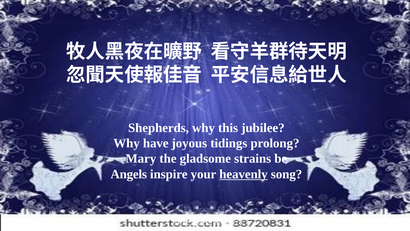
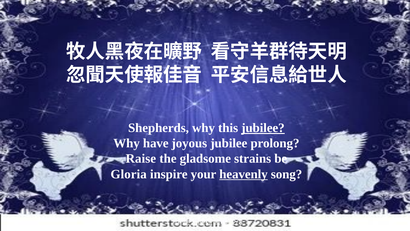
jubilee underline: none -> present (263, 128)
joyous tidings: tidings -> jubilee (229, 143)
Mary: Mary -> Raise (141, 158)
Angels: Angels -> Gloria (129, 174)
